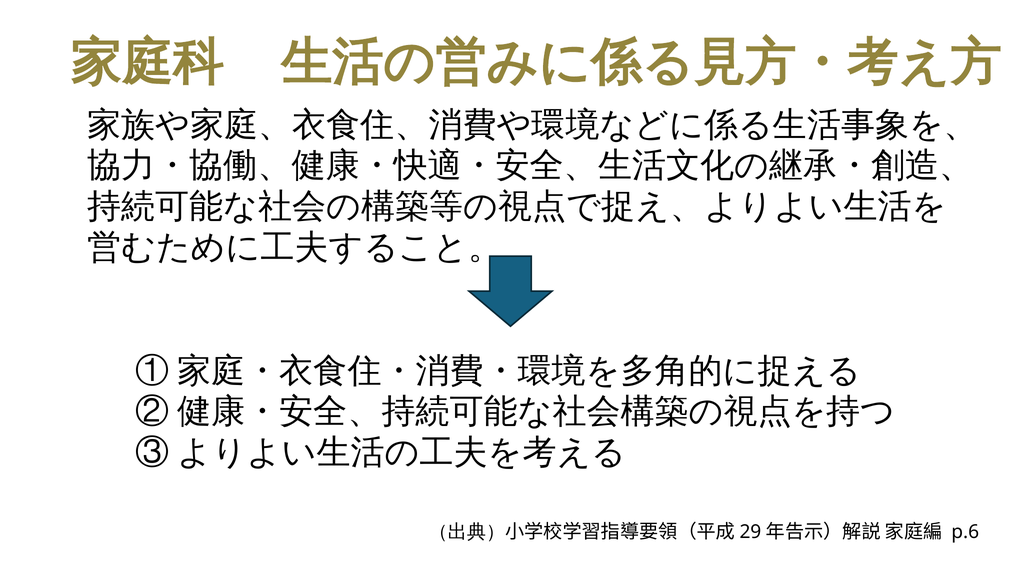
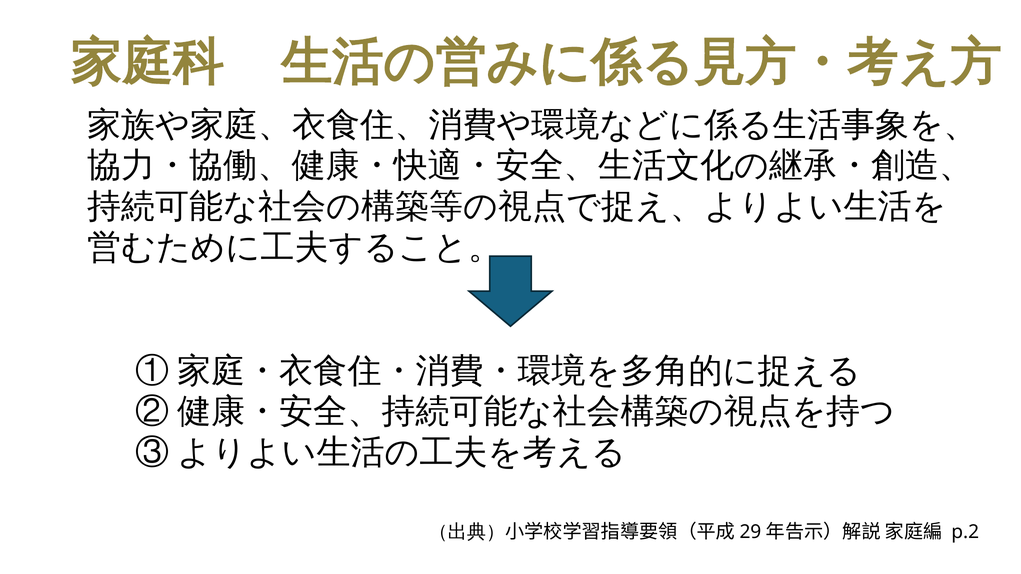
p.6: p.6 -> p.2 (965, 532)
